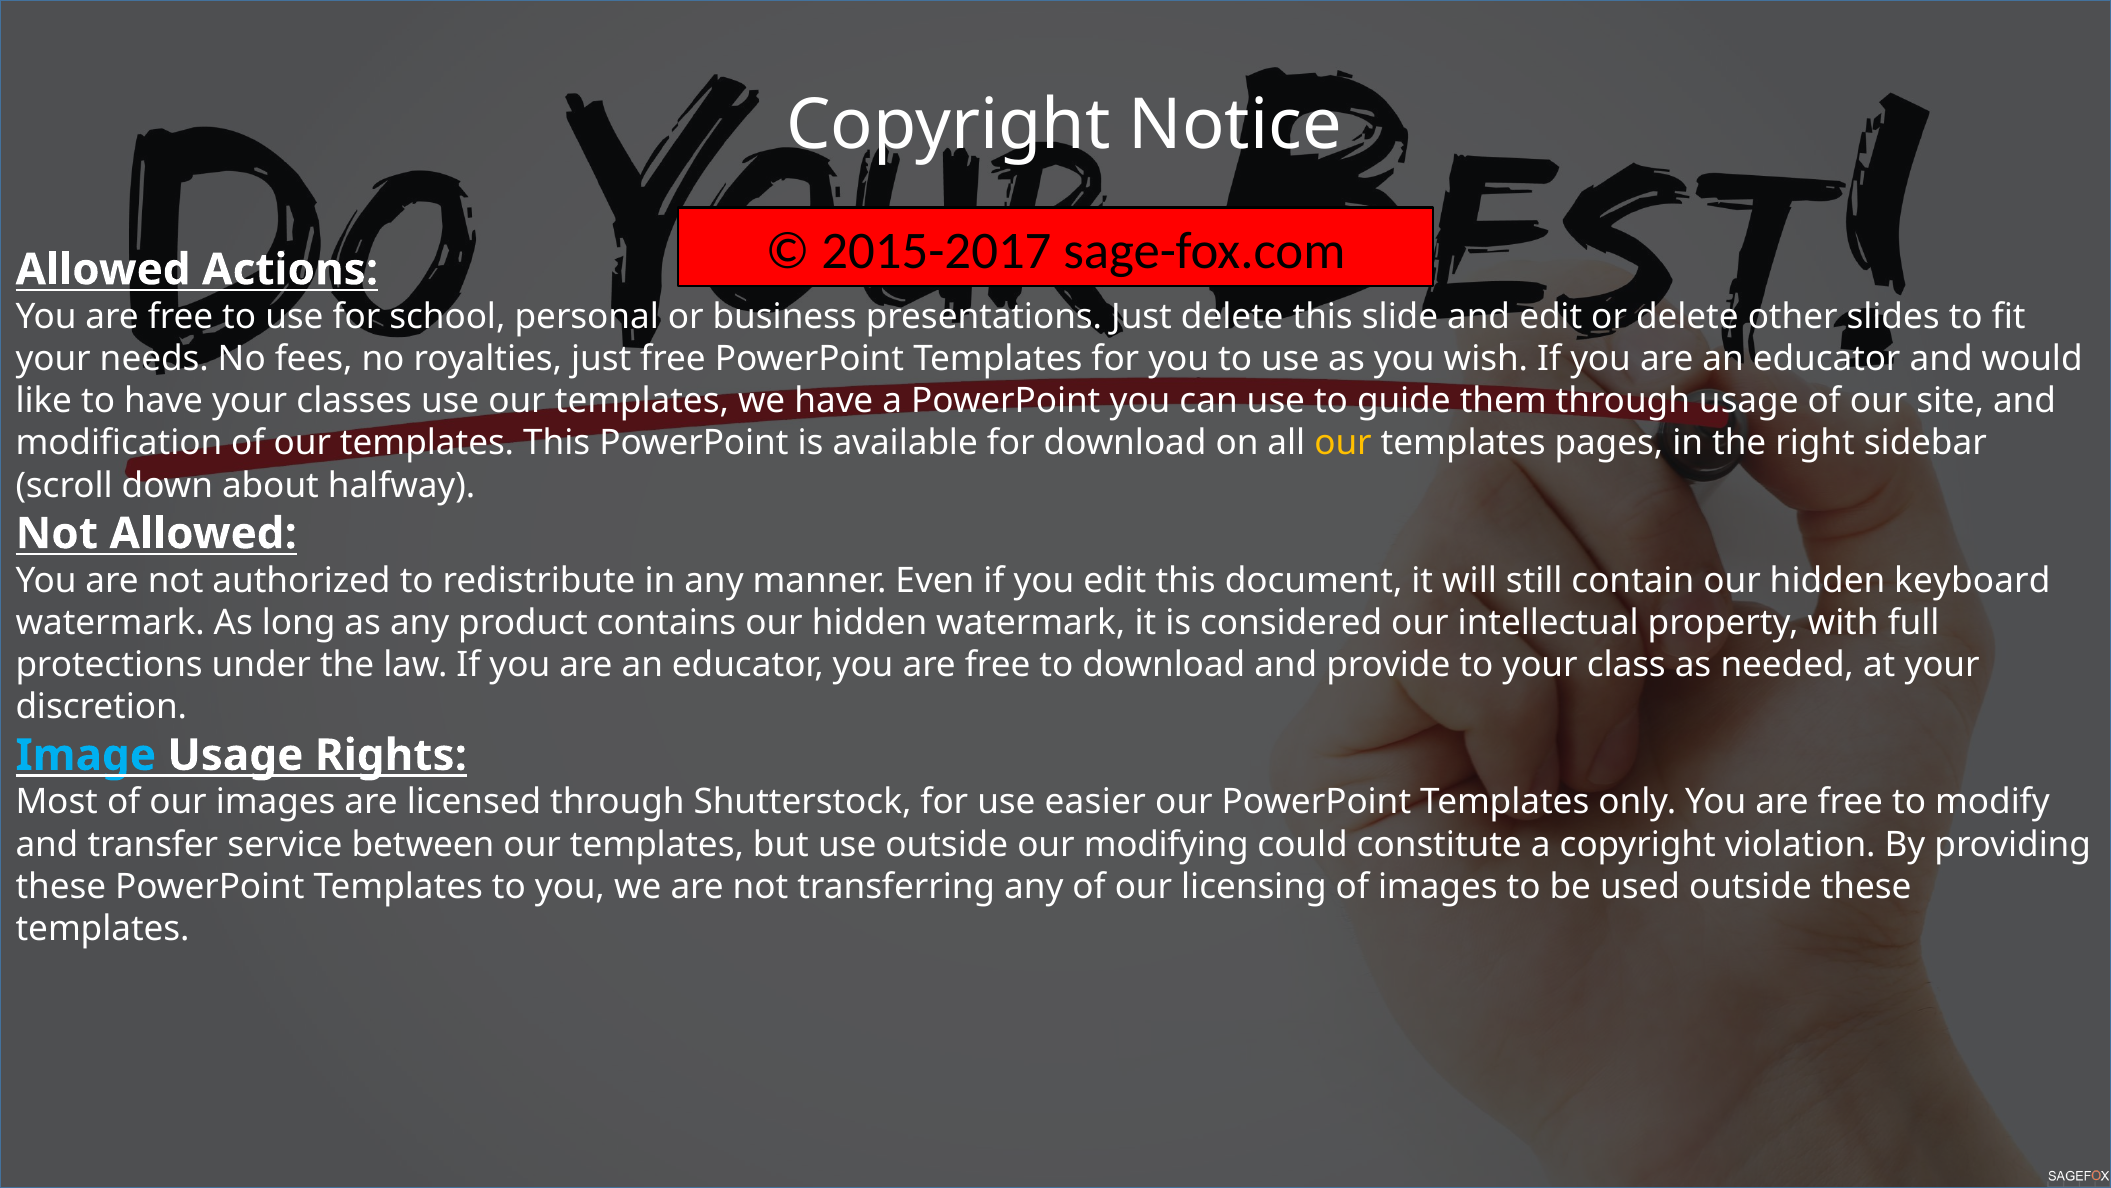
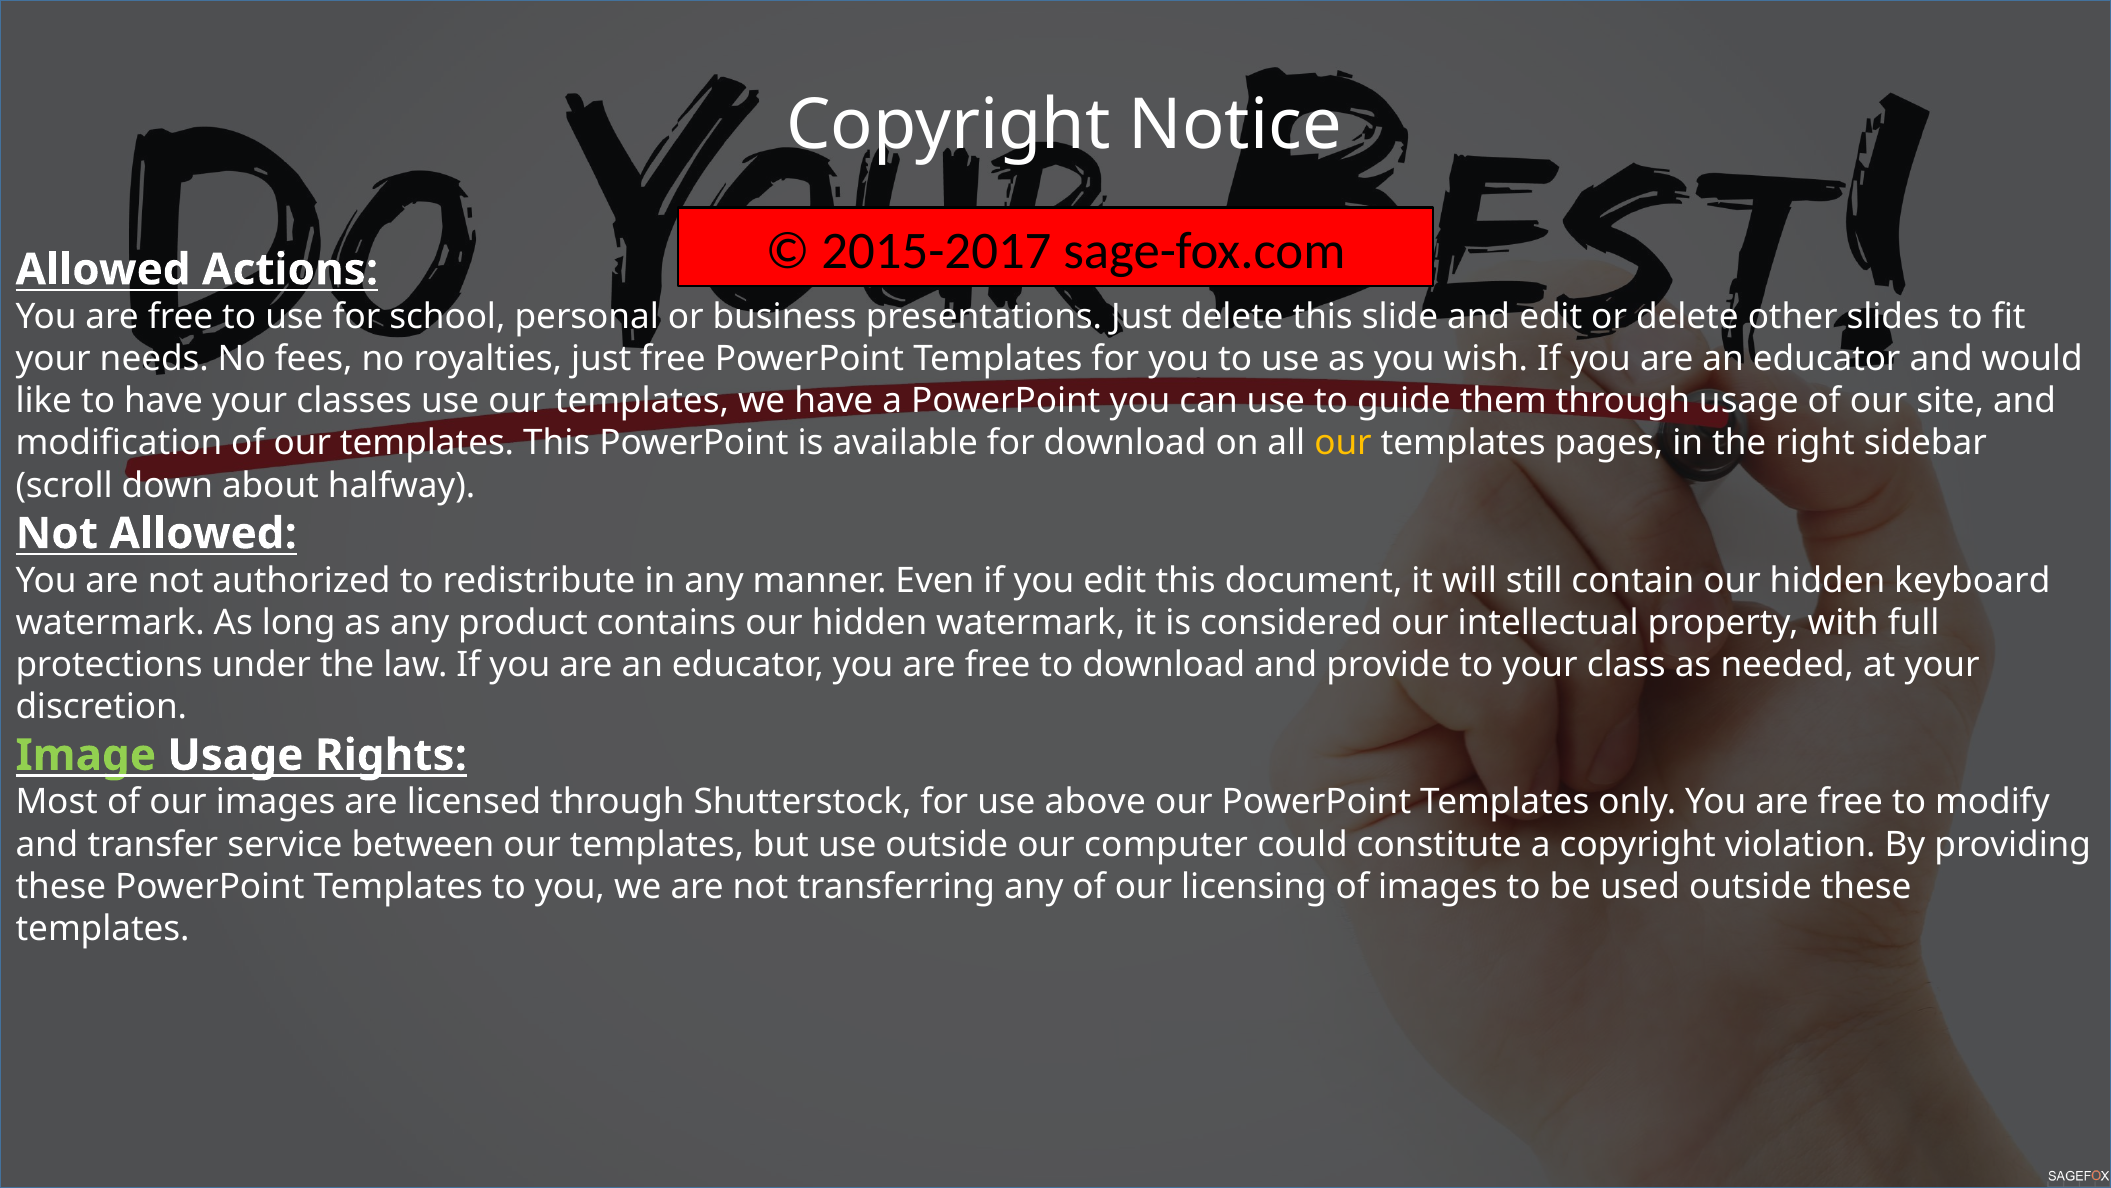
Image colour: light blue -> light green (86, 755)
easier: easier -> above (1095, 802)
modifying: modifying -> computer (1166, 844)
